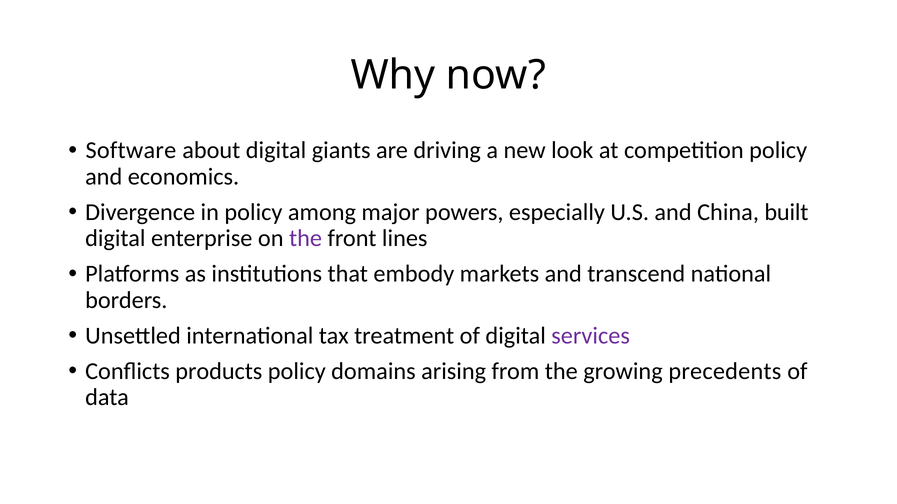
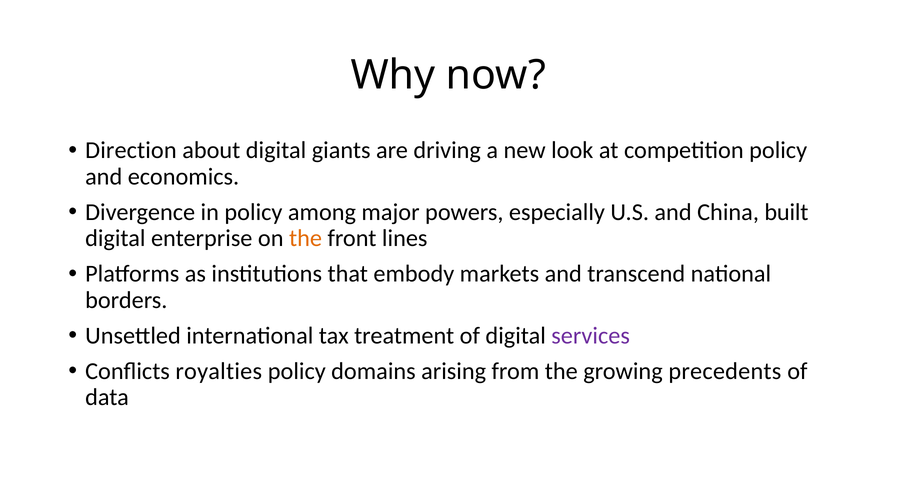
Software: Software -> Direction (131, 151)
the colour: purple -> orange (306, 239)
products: products -> royalties (219, 372)
